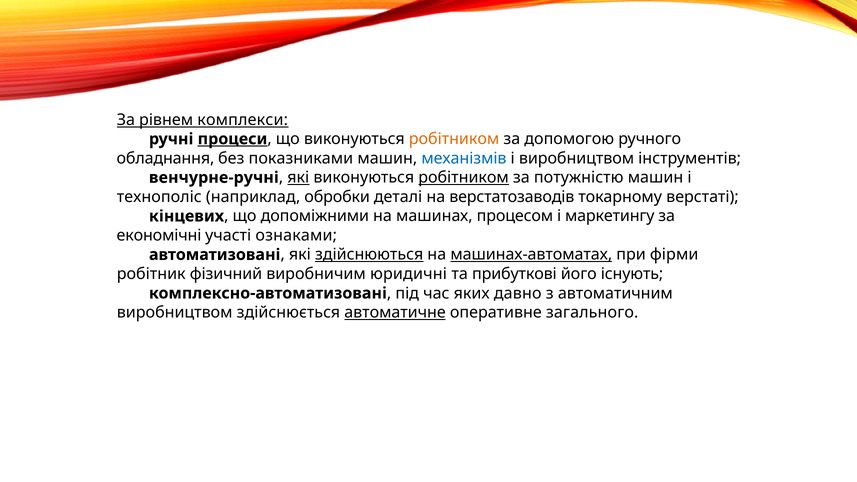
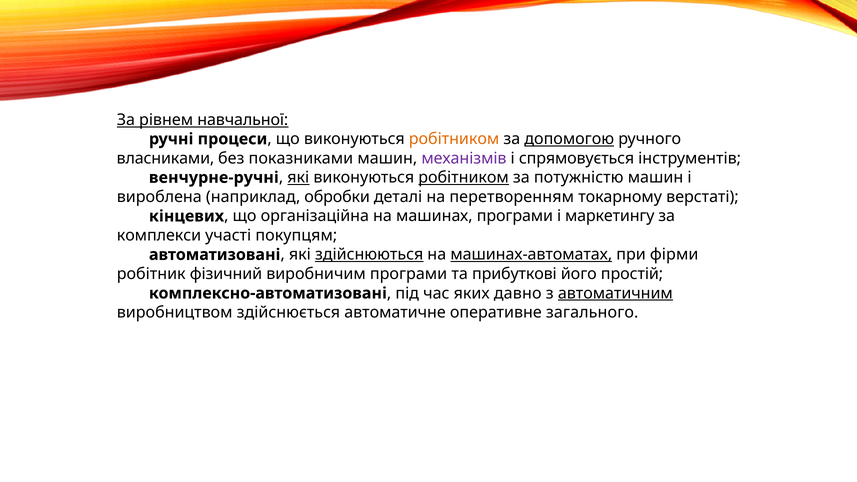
комплекси: комплекси -> навчальної (243, 120)
процеси underline: present -> none (233, 139)
допомогою underline: none -> present (569, 139)
обладнання: обладнання -> власниками (165, 158)
механізмів colour: blue -> purple (464, 158)
і виробництвом: виробництвом -> спрямовується (577, 158)
технополіс: технополіс -> вироблена (159, 197)
верстатозаводів: верстатозаводів -> перетворенням (512, 197)
допоміжними: допоміжними -> організаційна (315, 216)
машинах процесом: процесом -> програми (515, 216)
економічні: економічні -> комплекси (159, 235)
ознаками: ознаками -> покупцям (296, 235)
виробничим юридичні: юридичні -> програми (409, 274)
існують: існують -> простій (632, 274)
автоматичним underline: none -> present (615, 293)
автоматичне underline: present -> none (395, 313)
